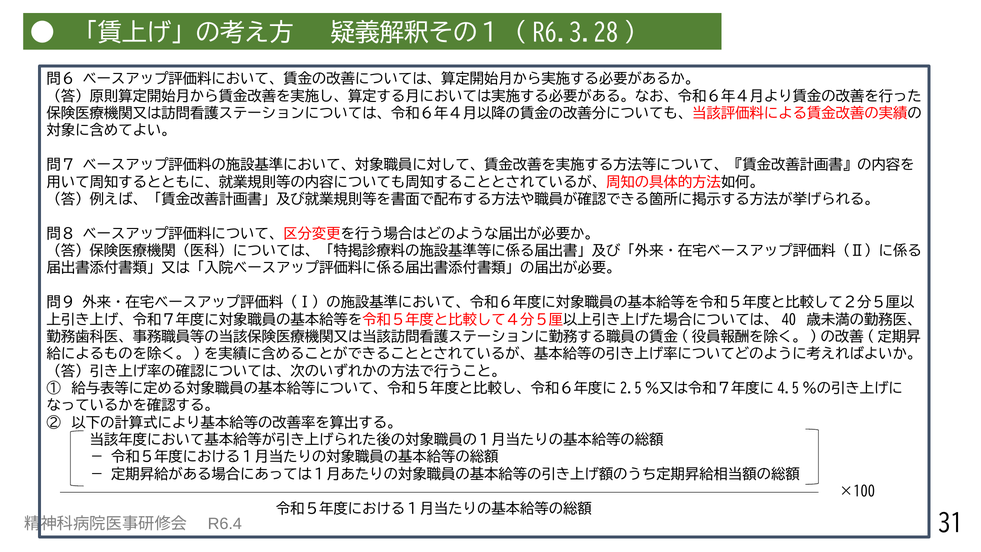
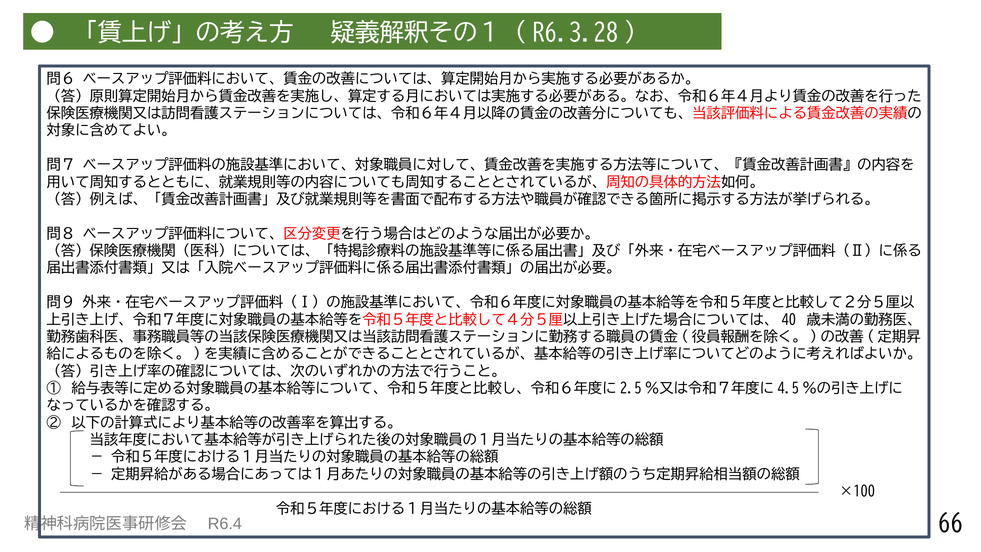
31: 31 -> 66 (951, 524)
